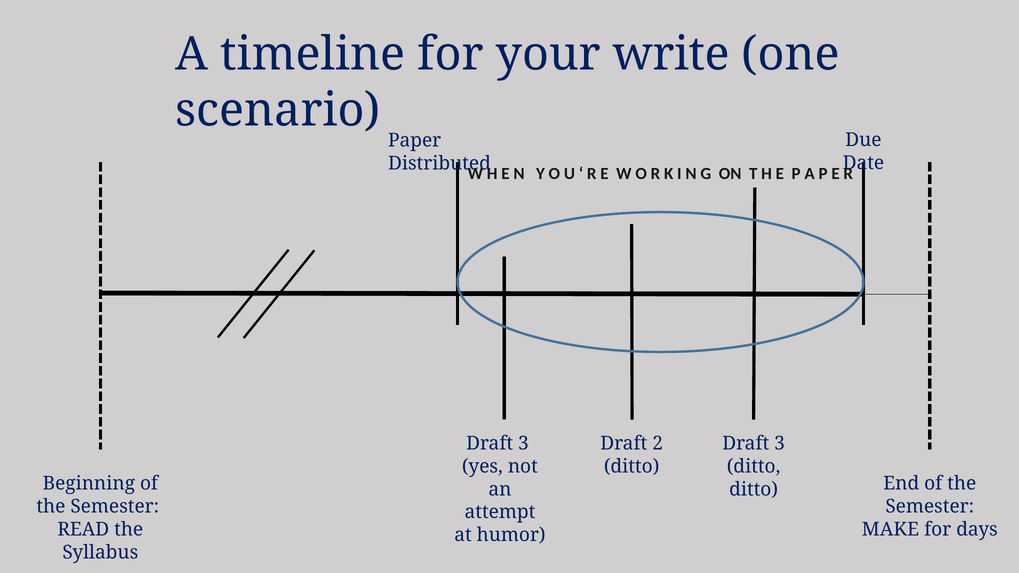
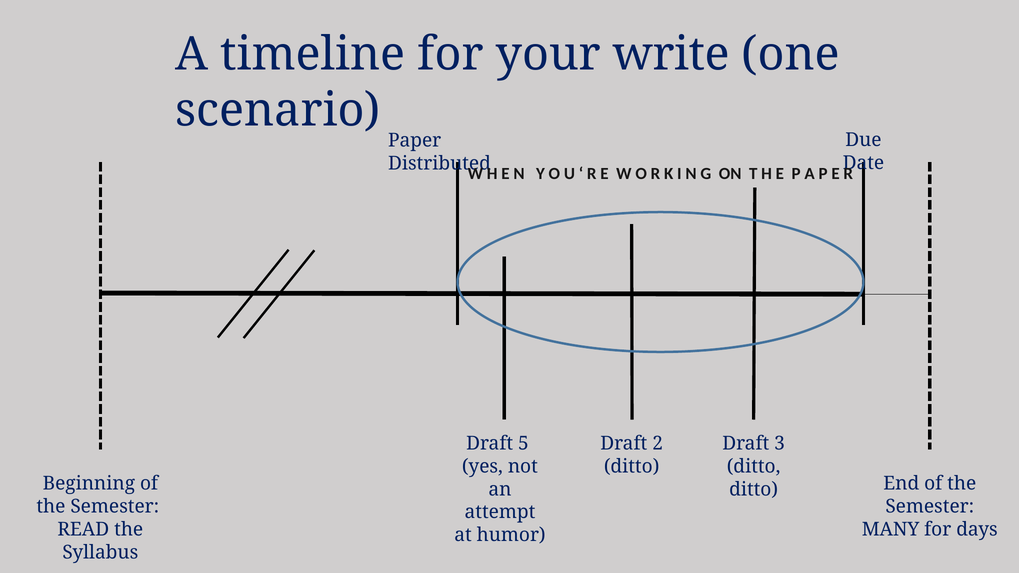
3: 3 -> 5 (523, 444)
MAKE: MAKE -> MANY (891, 530)
